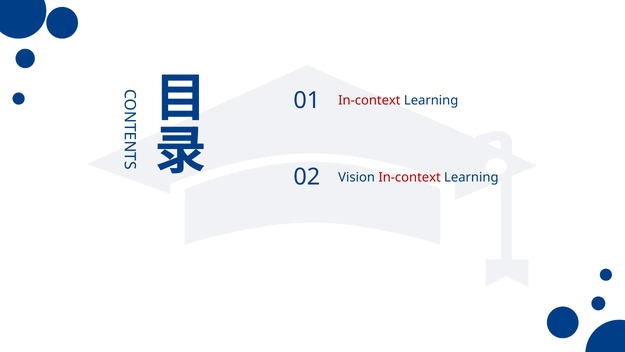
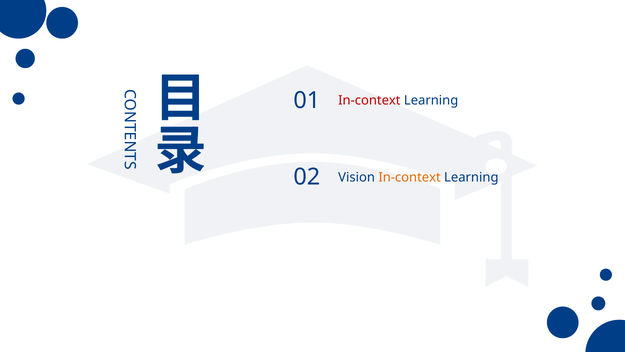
In-context colour: red -> orange (410, 177)
